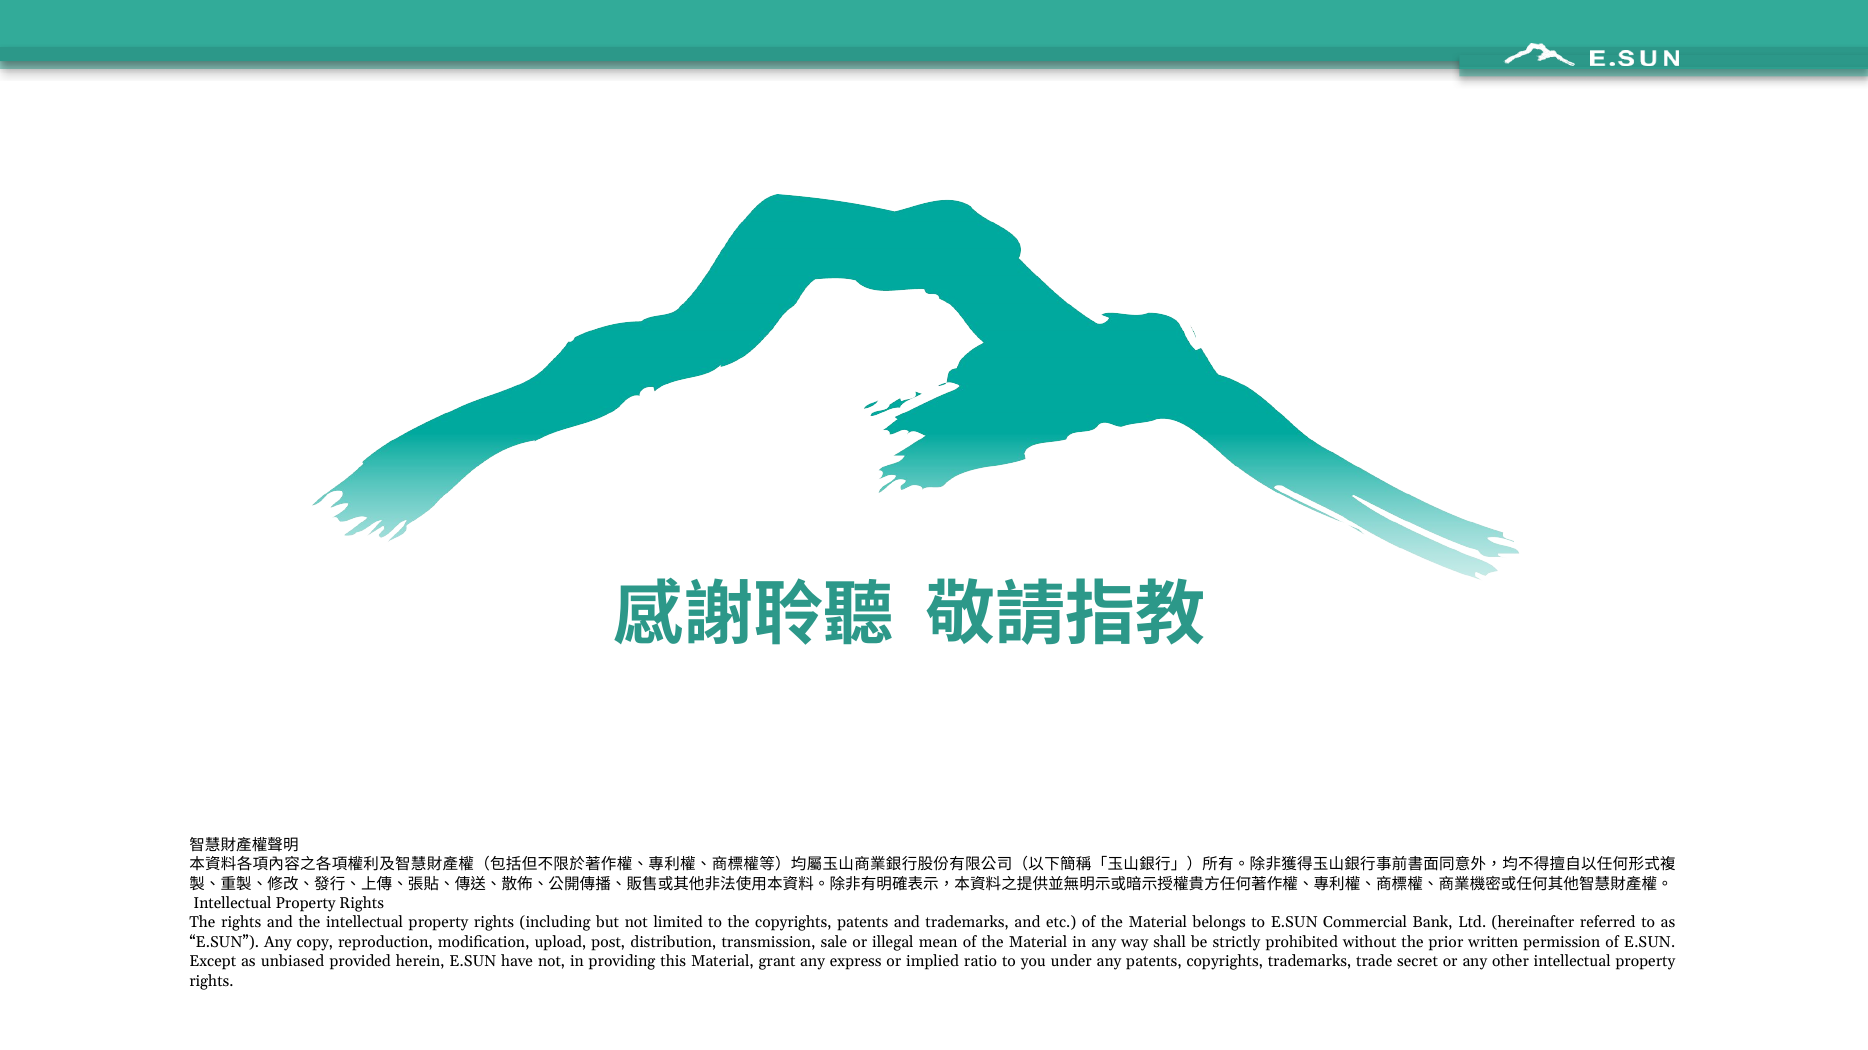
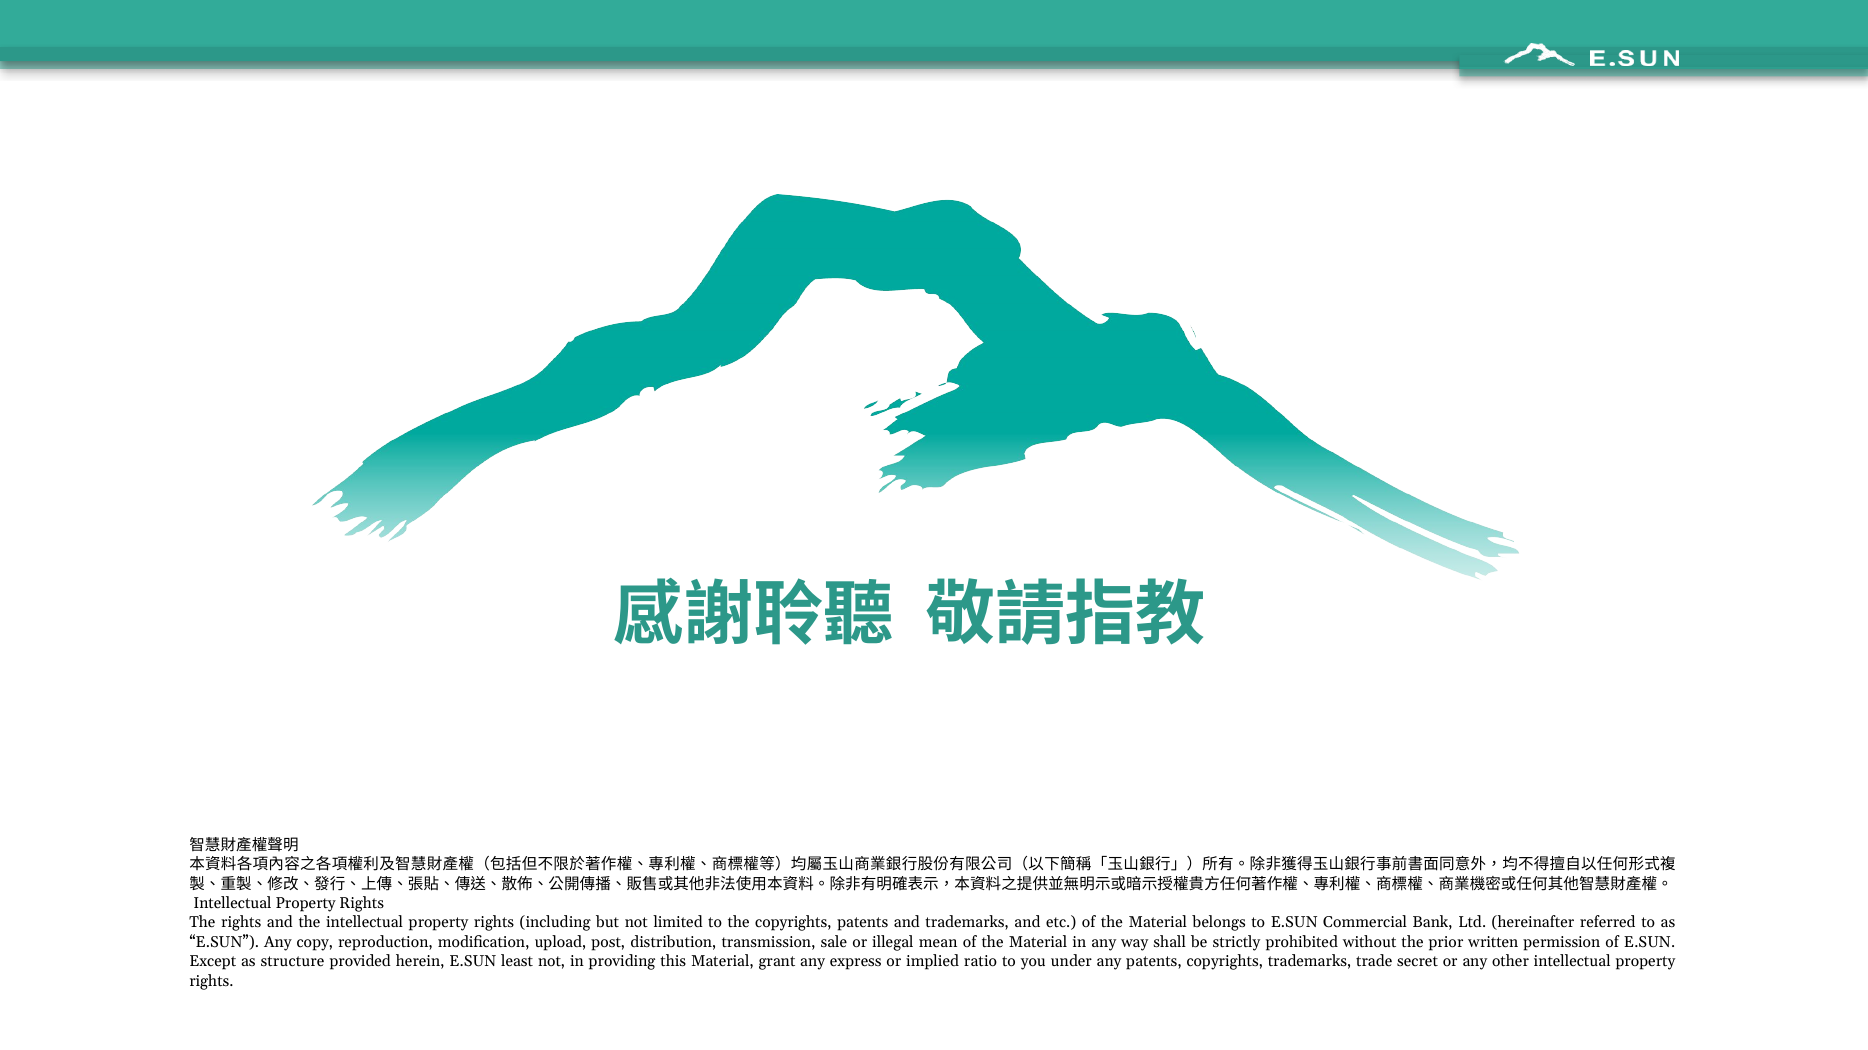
unbiased: unbiased -> structure (293, 962)
have: have -> least (517, 962)
